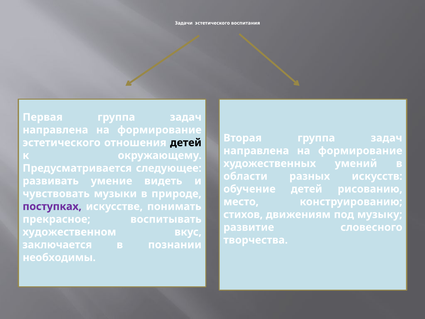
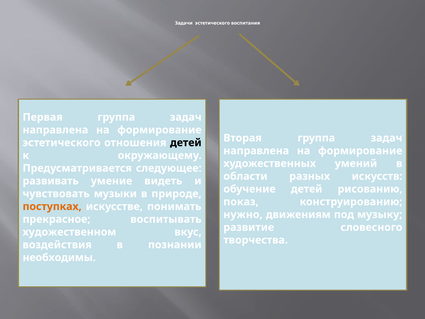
место: место -> показ (241, 202)
поступках colour: purple -> orange (52, 206)
стихов: стихов -> нужно (243, 214)
заключается: заключается -> воздействия (57, 245)
